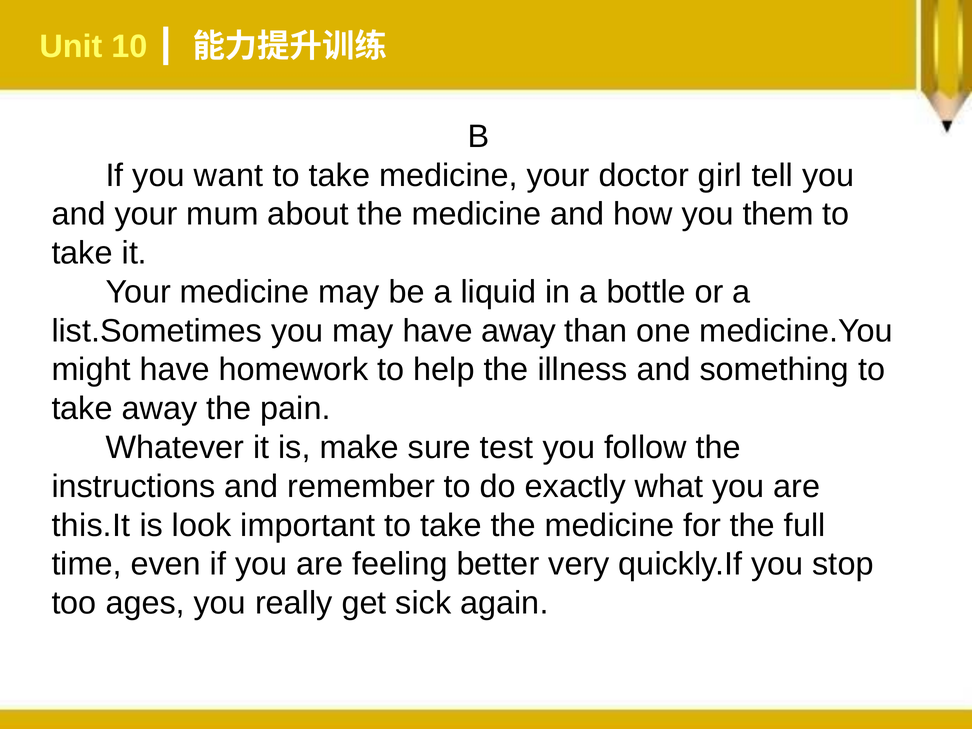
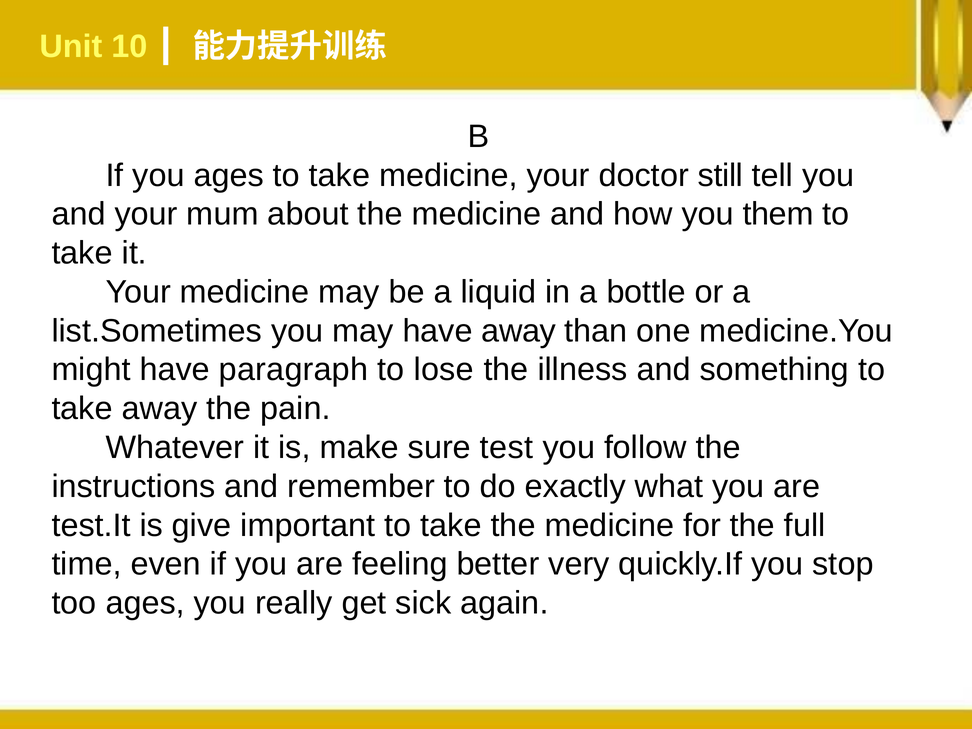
you want: want -> ages (229, 175)
girl: girl -> still (720, 175)
homework: homework -> paragraph (294, 370)
help: help -> lose (444, 370)
this.It: this.It -> test.It (91, 525)
look: look -> give (202, 525)
